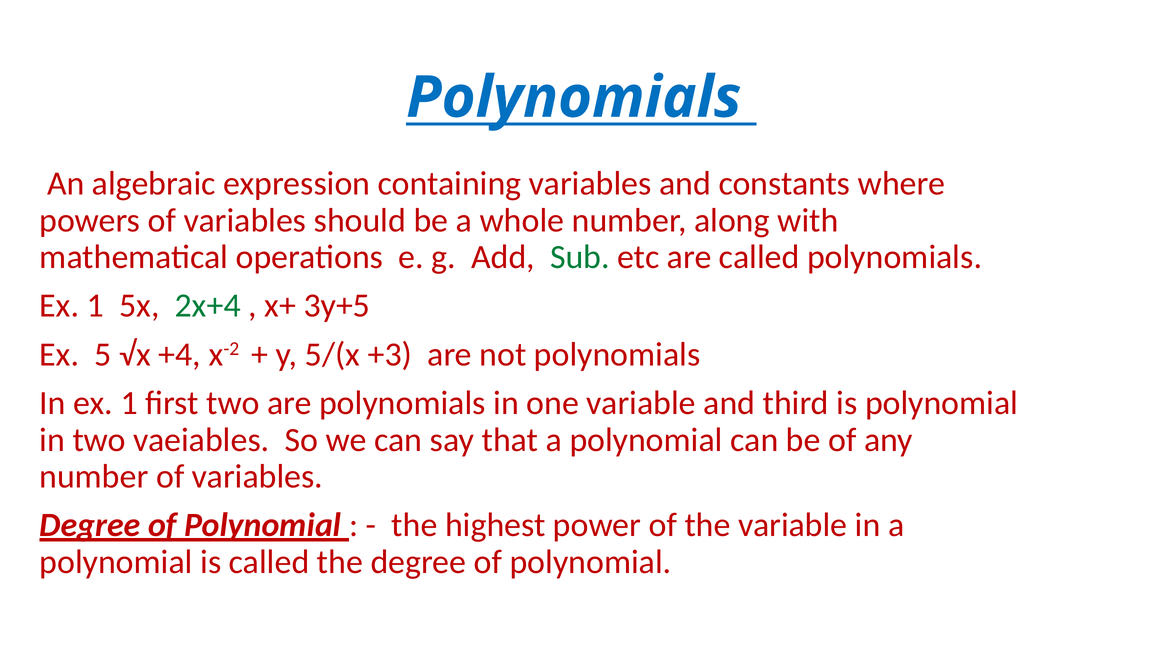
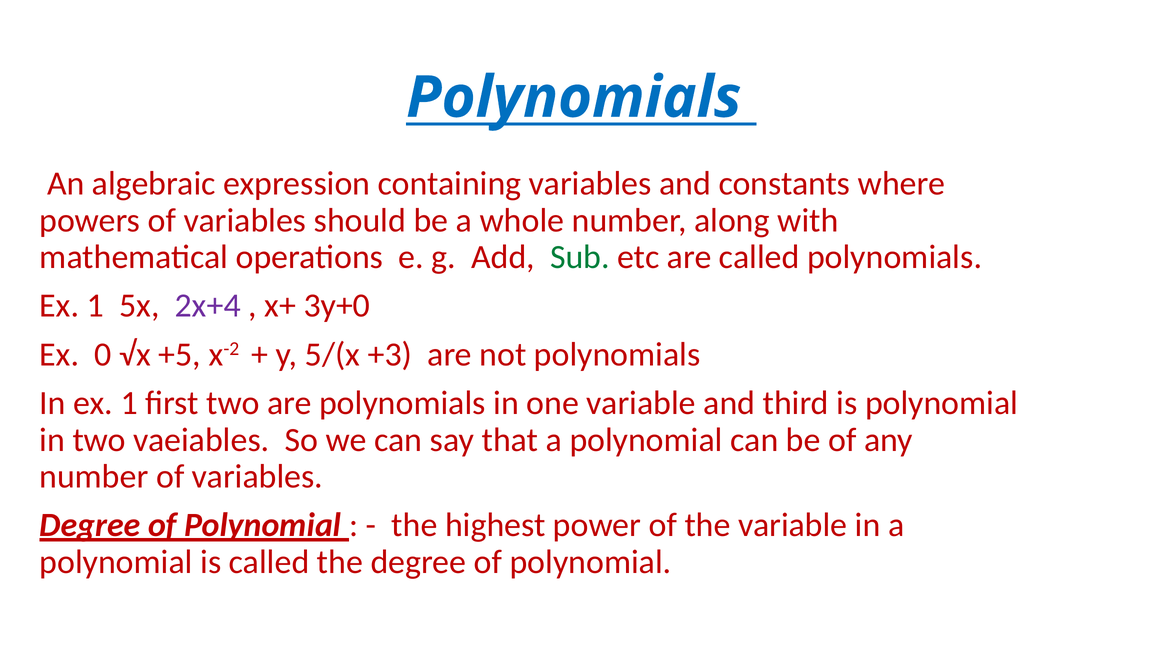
2x+4 colour: green -> purple (208, 306)
3y+5: 3y+5 -> 3y+0 (337, 306)
5: 5 -> 0 (103, 355)
+4: +4 -> +5 (180, 355)
